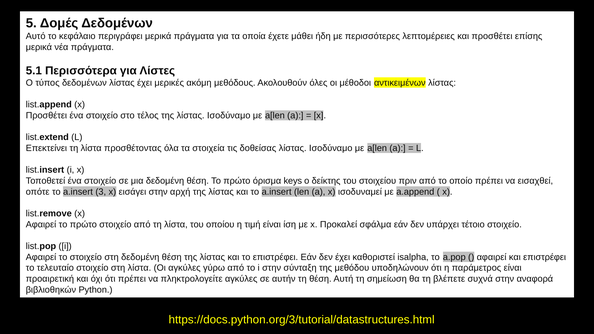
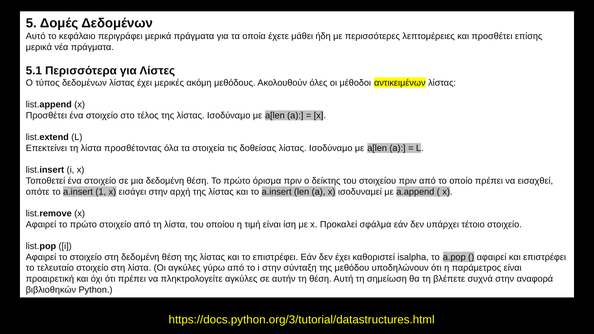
όρισμα keys: keys -> πριν (293, 181)
3: 3 -> 1 (101, 192)
